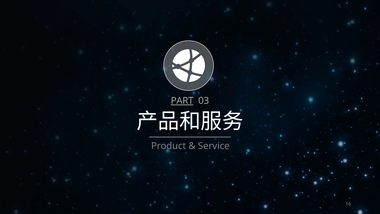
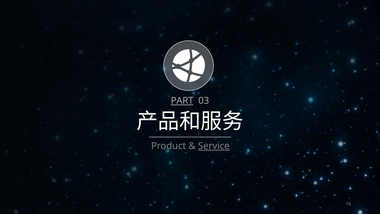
Service underline: none -> present (214, 146)
